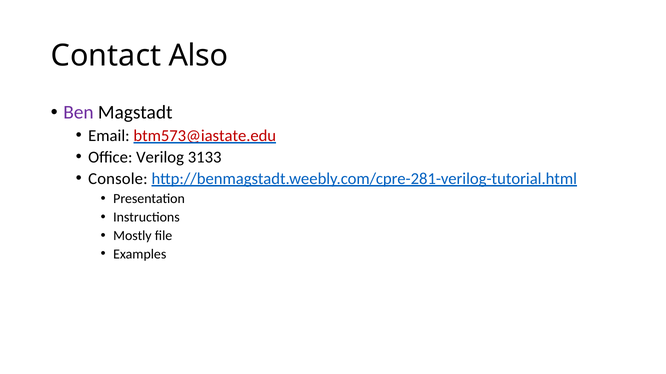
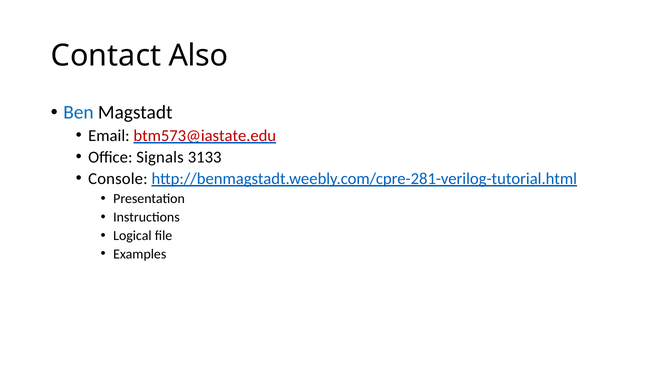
Ben colour: purple -> blue (78, 113)
Verilog: Verilog -> Signals (160, 157)
Mostly: Mostly -> Logical (132, 236)
